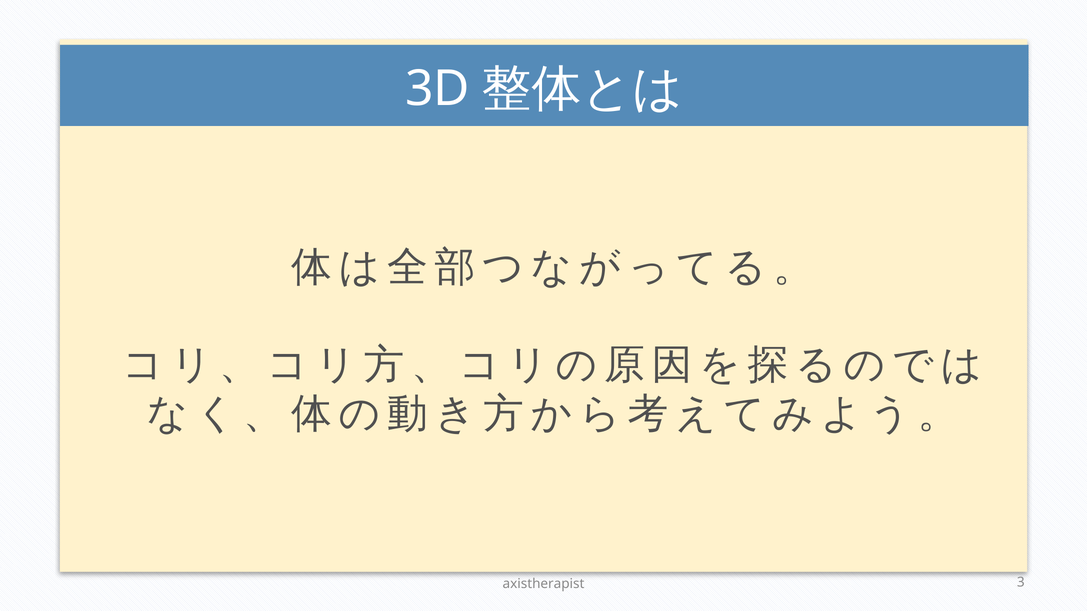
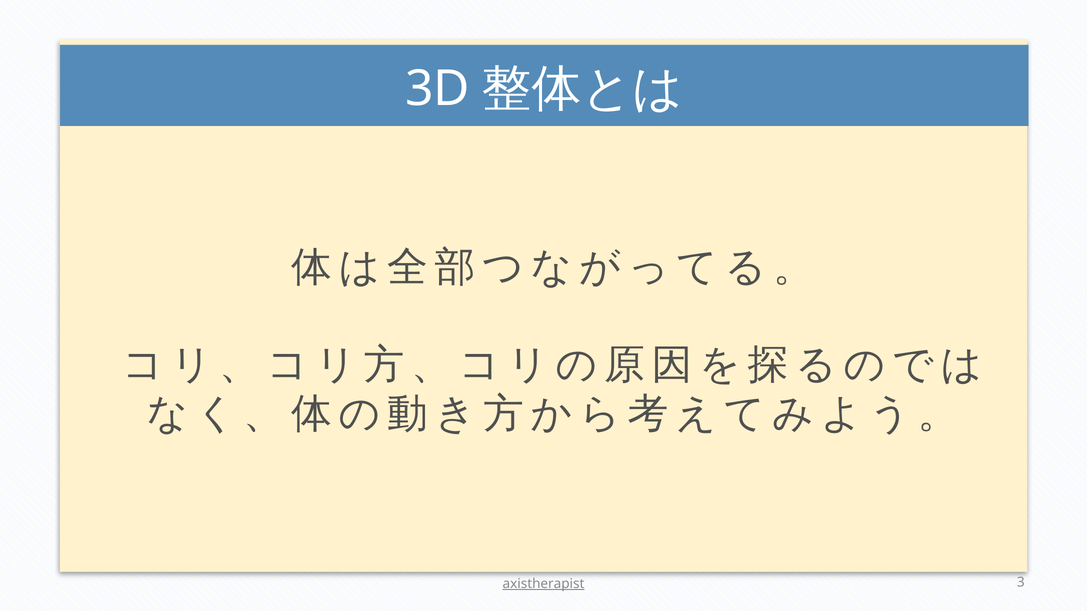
axistherapist underline: none -> present (544, 584)
